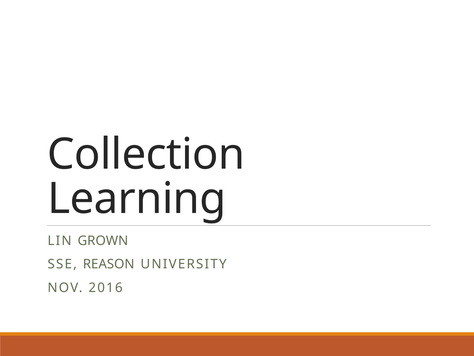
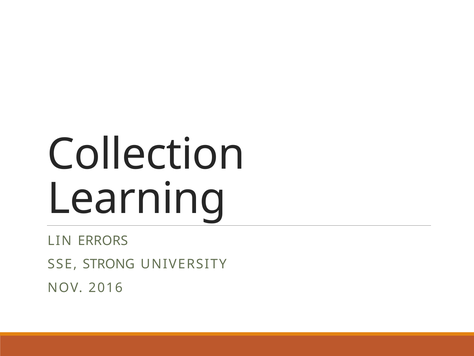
GROWN: GROWN -> ERRORS (103, 240)
REASON: REASON -> STRONG (109, 264)
